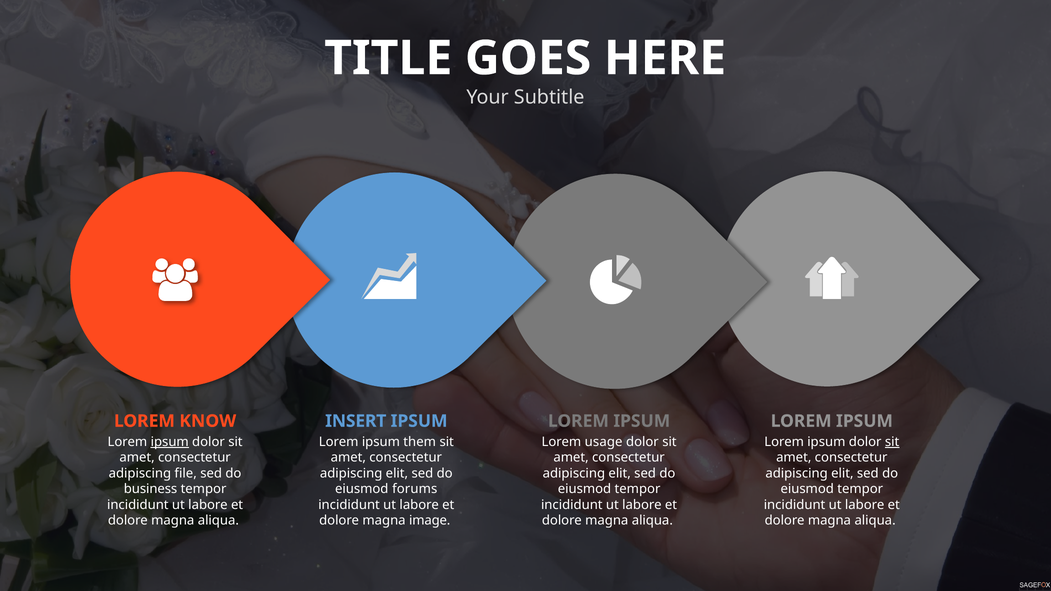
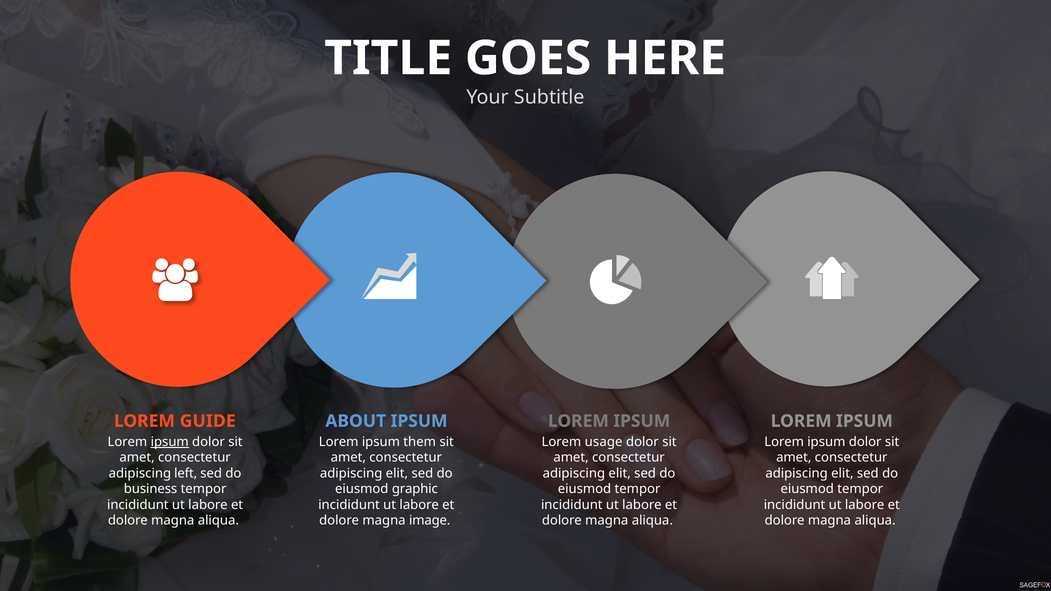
KNOW: KNOW -> GUIDE (208, 421)
INSERT: INSERT -> ABOUT (356, 421)
sit underline: present -> none (892, 442)
file: file -> left (186, 473)
forums: forums -> graphic (415, 489)
